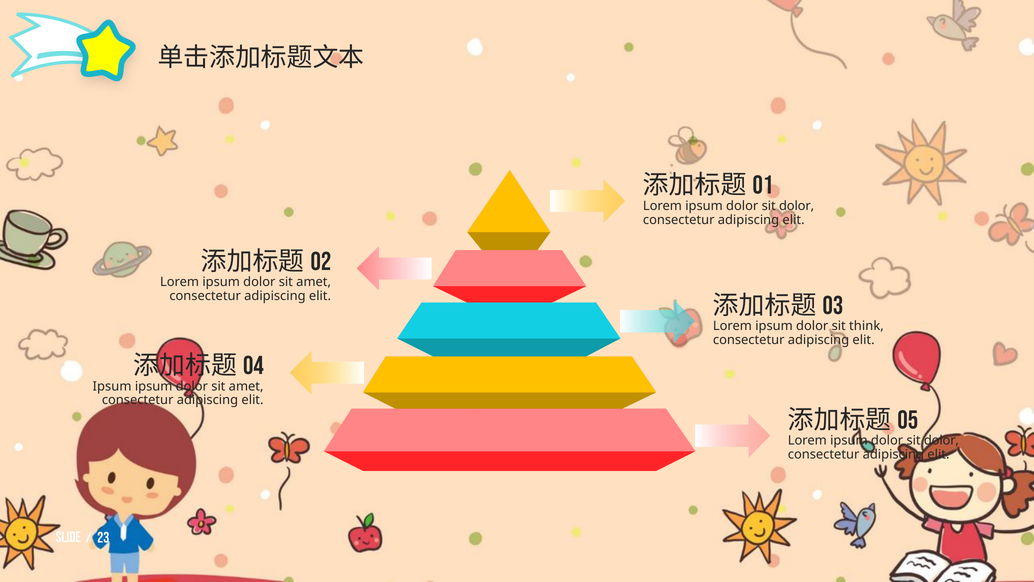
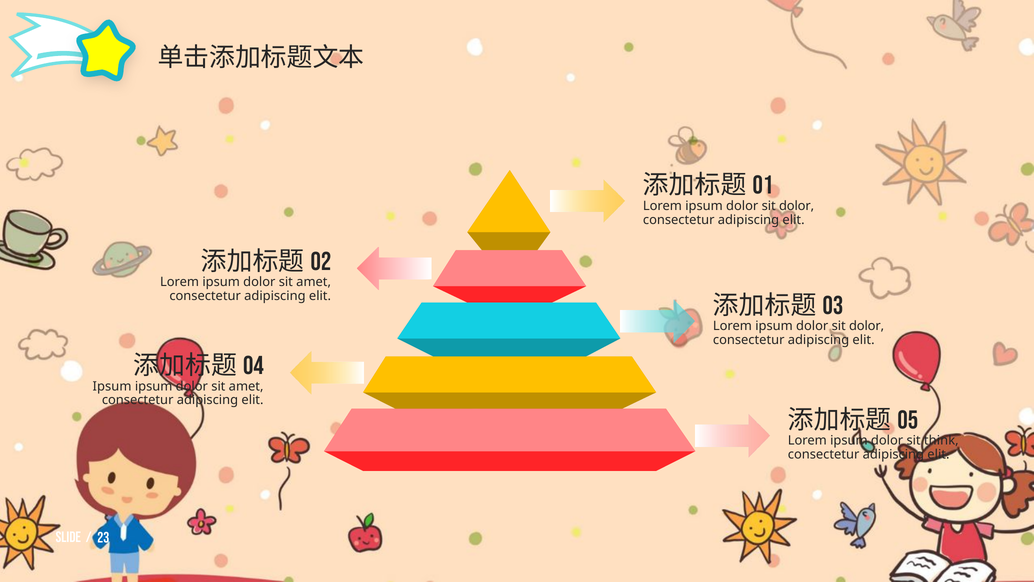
think: think -> dolor (867, 326)
dolor: dolor -> think (941, 440)
